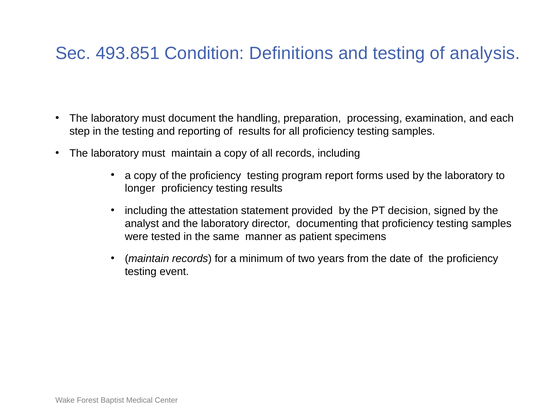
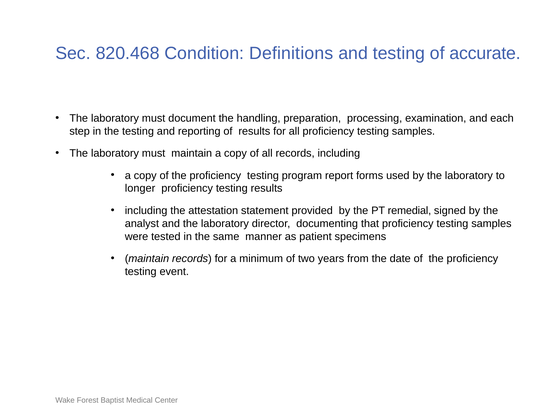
493.851: 493.851 -> 820.468 (128, 53)
analysis: analysis -> accurate (485, 53)
decision: decision -> remedial (409, 210)
